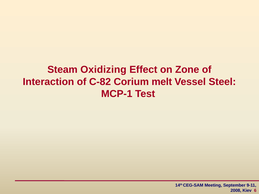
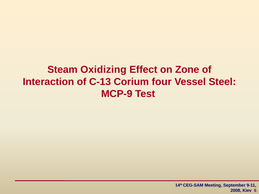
C-82: C-82 -> C-13 (100, 82)
melt: melt -> four (162, 82)
MCP-1: MCP-1 -> MCP-9 (117, 94)
